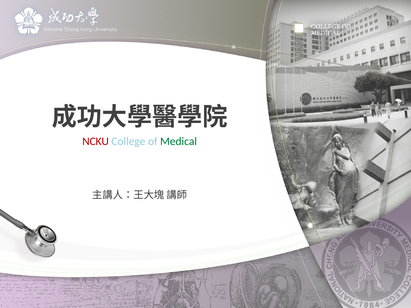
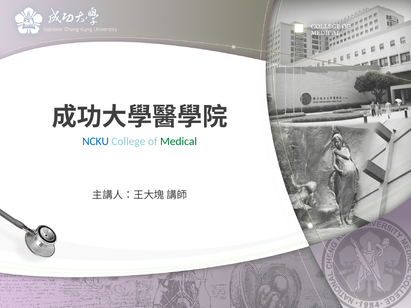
NCKU colour: red -> blue (96, 141)
